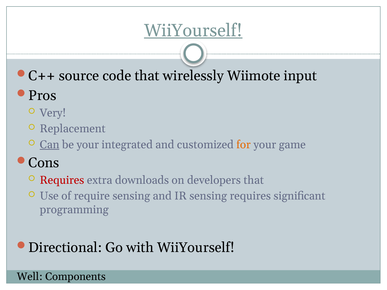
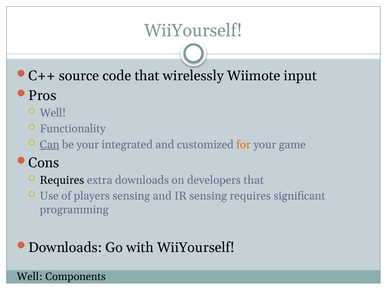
WiiYourself underline: present -> none (193, 30)
Very: Very -> Well (53, 113)
Replacement: Replacement -> Functionality (73, 129)
Requires colour: red -> black (62, 180)
require: require -> players (92, 196)
Directional: Directional -> Downloads (65, 248)
